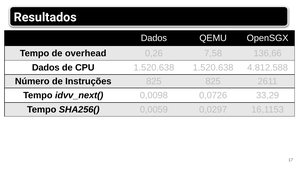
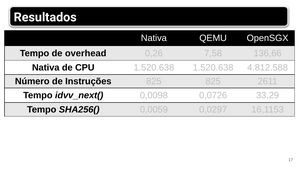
Dados: Dados -> Nativa (154, 38)
Dados: Dados -> Nativa (46, 68)
